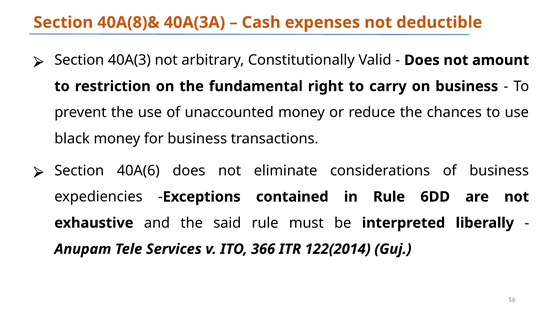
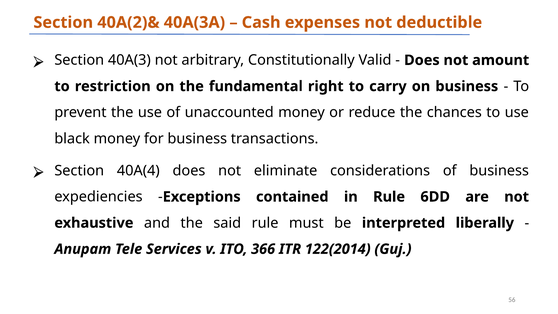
40A(8)&: 40A(8)& -> 40A(2)& (128, 22)
40A(6: 40A(6 -> 40A(4 (138, 171)
